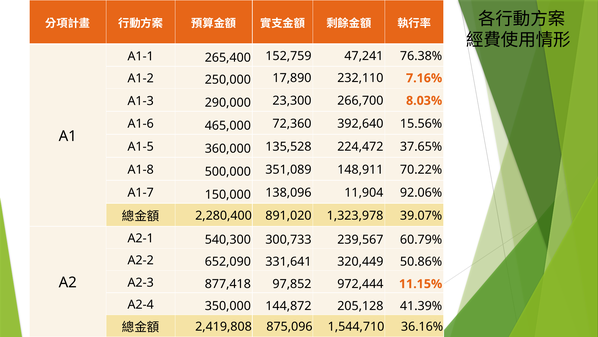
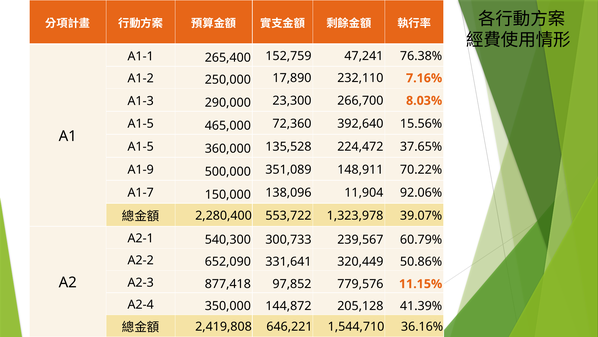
A1-6: A1-6 -> A1-5 (141, 124)
A1-8: A1-8 -> A1-9 (141, 170)
891,020: 891,020 -> 553,722 (288, 215)
972,444: 972,444 -> 779,576 (360, 283)
875,096: 875,096 -> 646,221 (289, 326)
